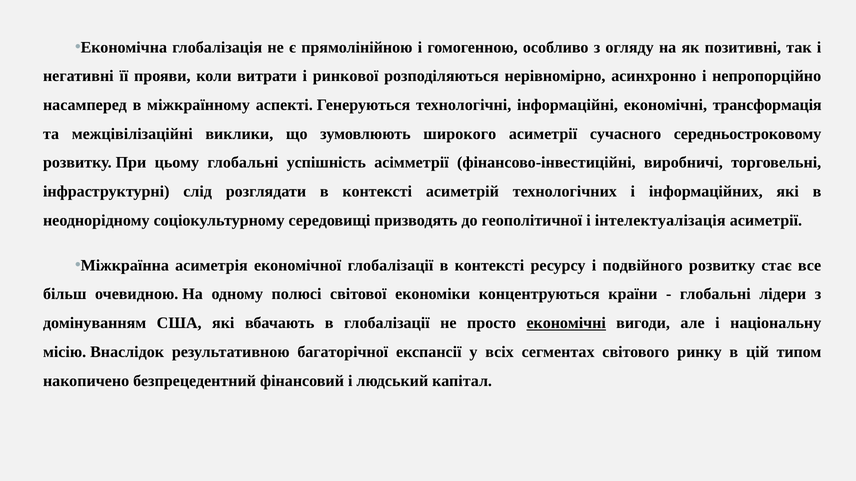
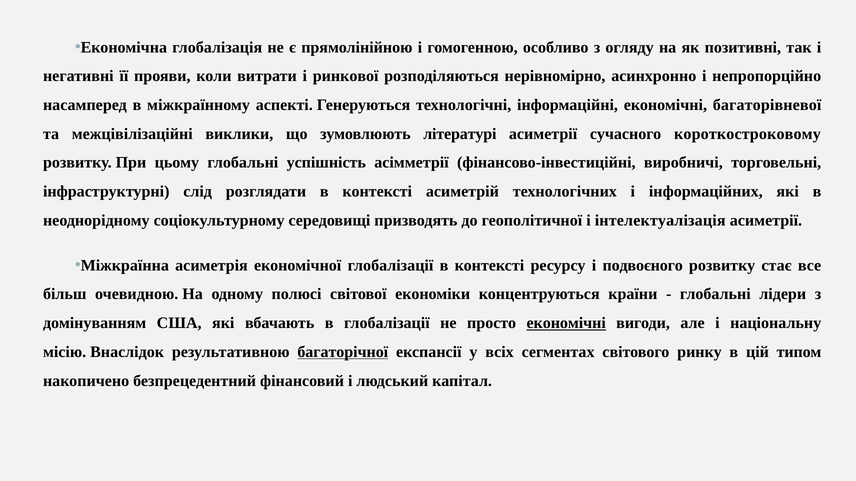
трансформація: трансформація -> багаторівневої (767, 105)
широкого: широкого -> літературі (460, 134)
середньостроковому: середньостроковому -> короткостроковому (747, 134)
подвійного: подвійного -> подвоєного (643, 266)
багаторічної underline: none -> present (343, 352)
